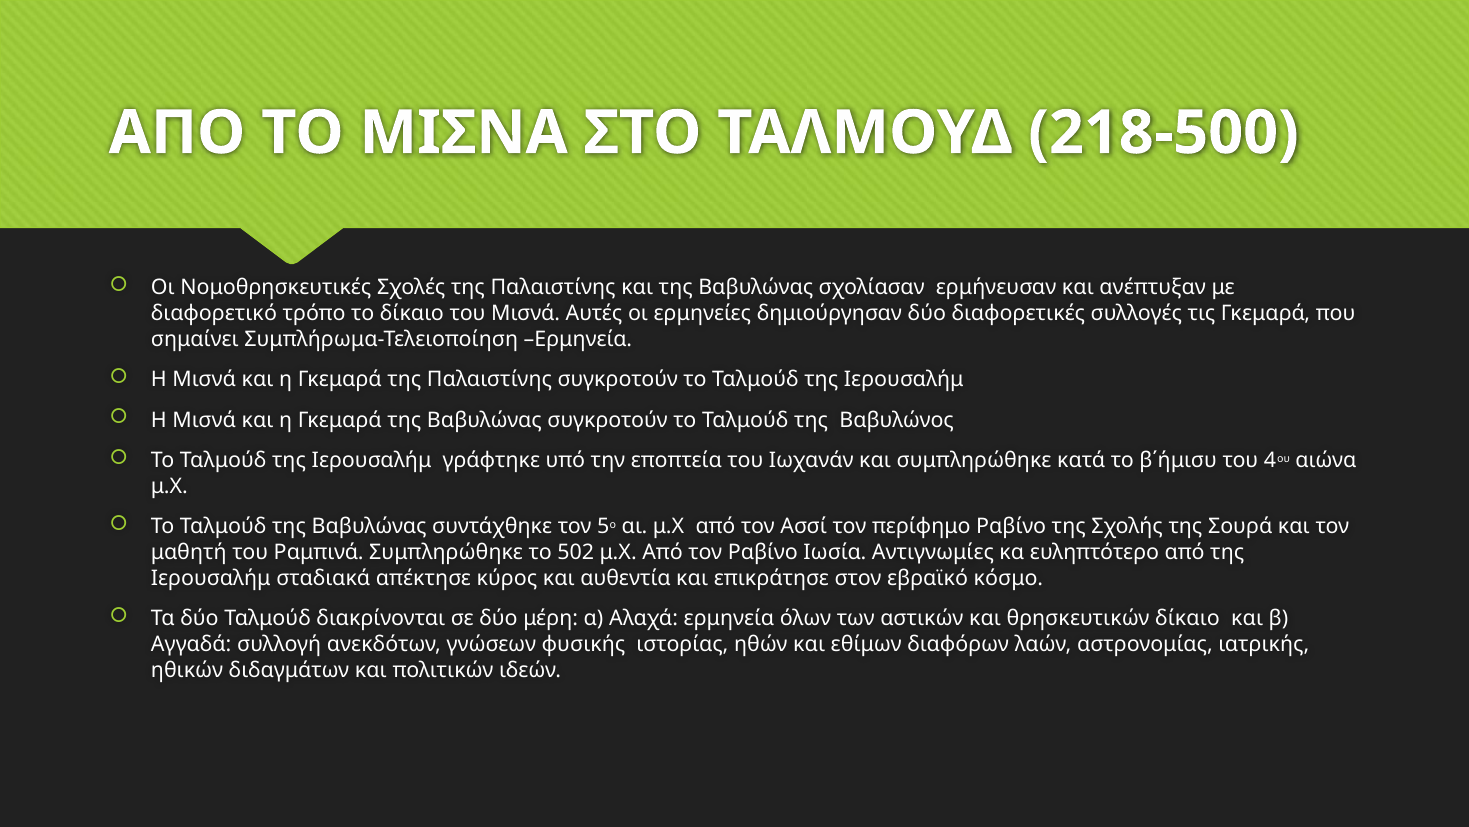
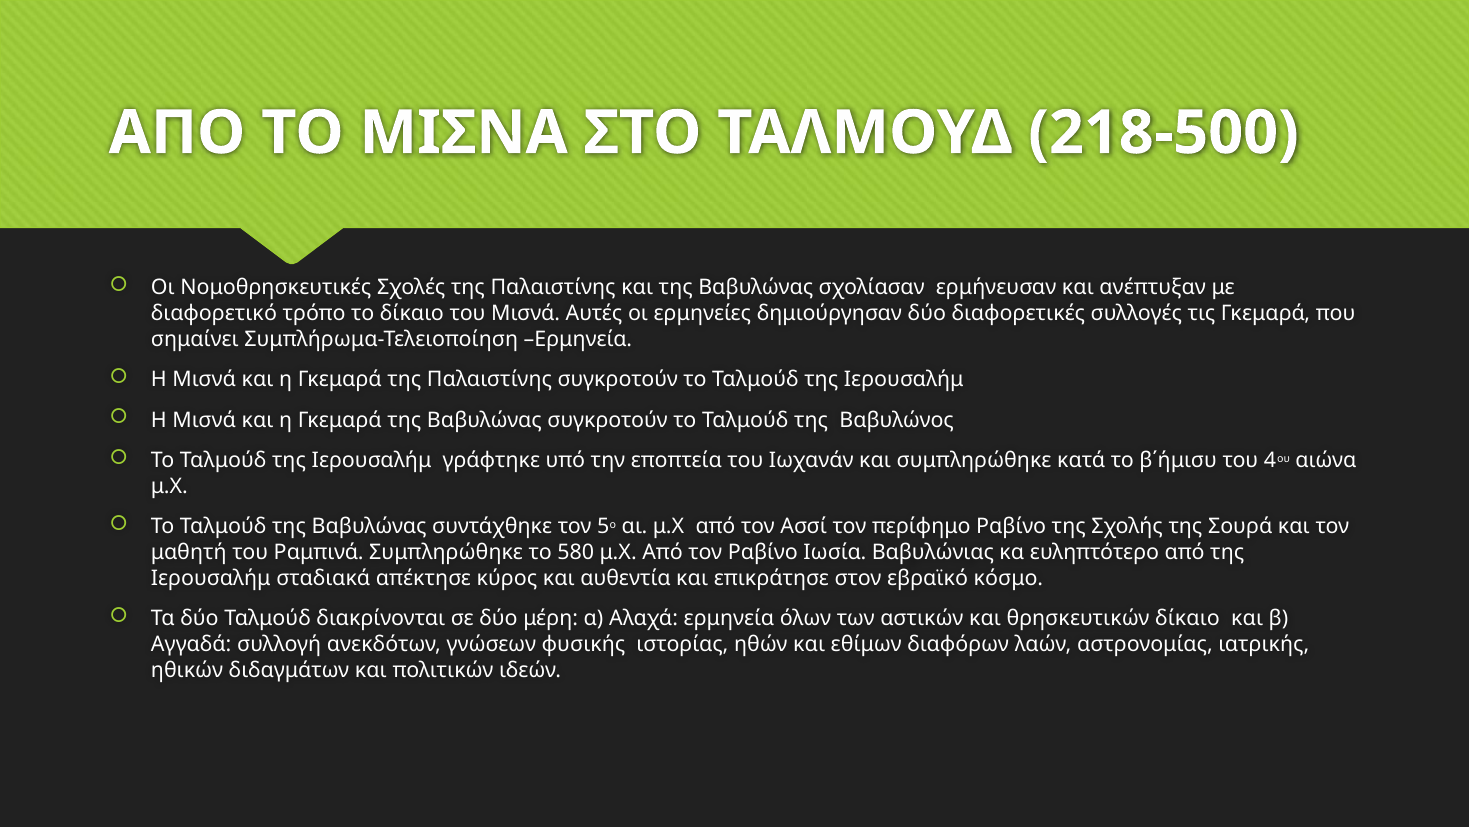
502: 502 -> 580 (576, 552)
Αντιγνωμίες: Αντιγνωμίες -> Βαβυλώνιας (933, 552)
